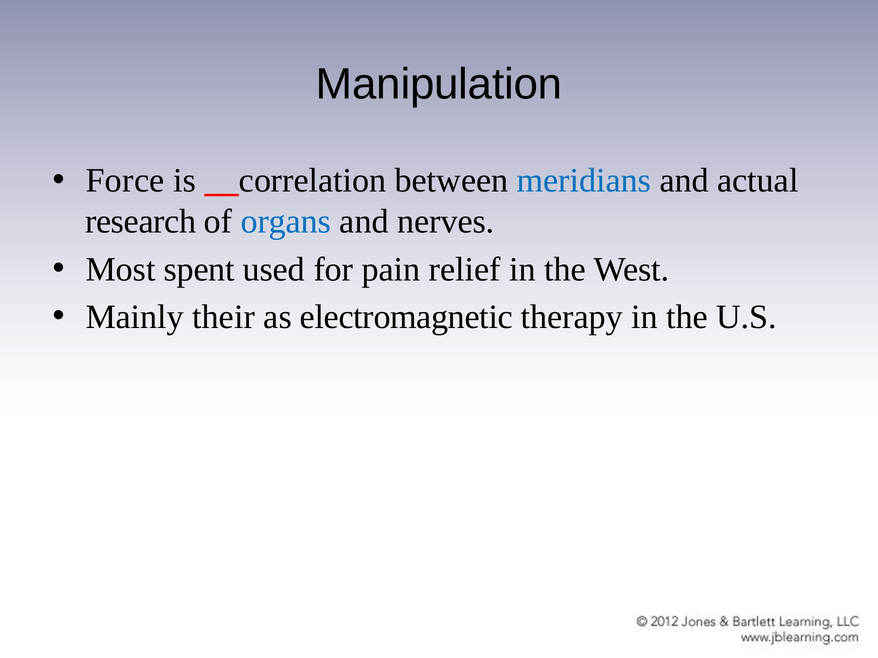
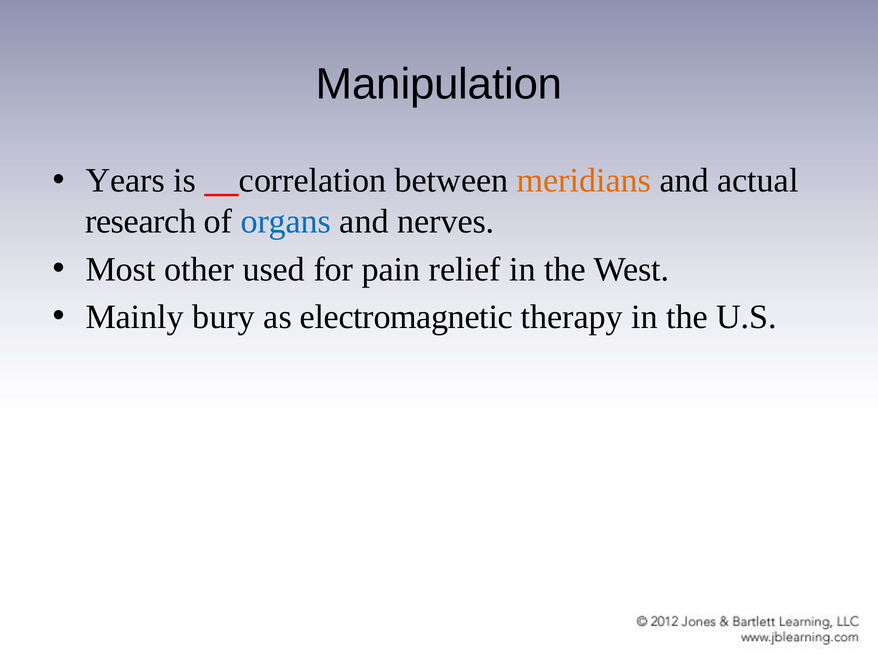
Force: Force -> Years (125, 181)
meridians colour: blue -> orange (584, 181)
spent: spent -> other (199, 269)
their: their -> bury (224, 317)
